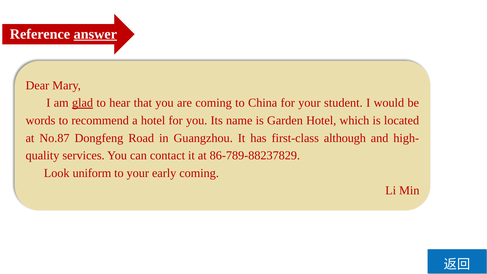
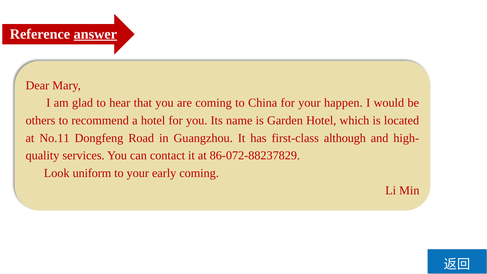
glad underline: present -> none (83, 103)
student: student -> happen (343, 103)
words: words -> others (40, 120)
No.87: No.87 -> No.11 (54, 138)
86-789-88237829: 86-789-88237829 -> 86-072-88237829 (255, 155)
